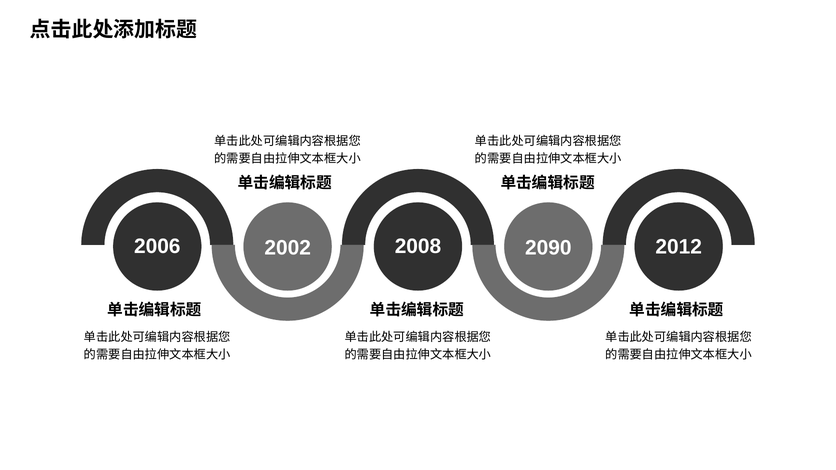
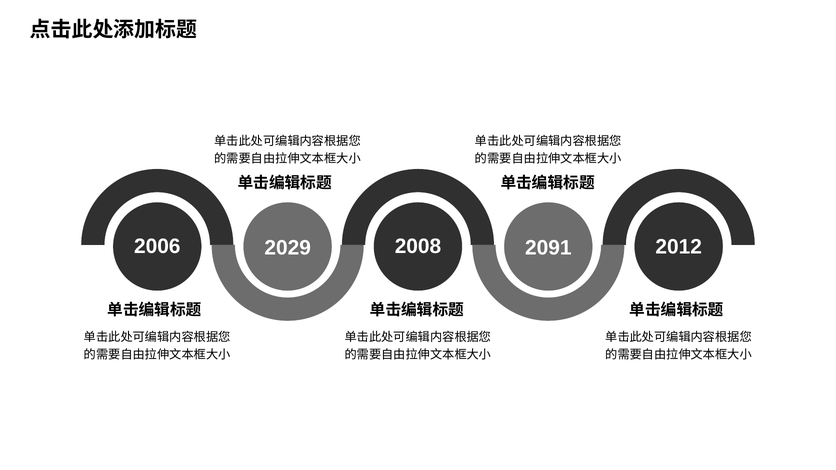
2002: 2002 -> 2029 (288, 248)
2090: 2090 -> 2091 (548, 248)
